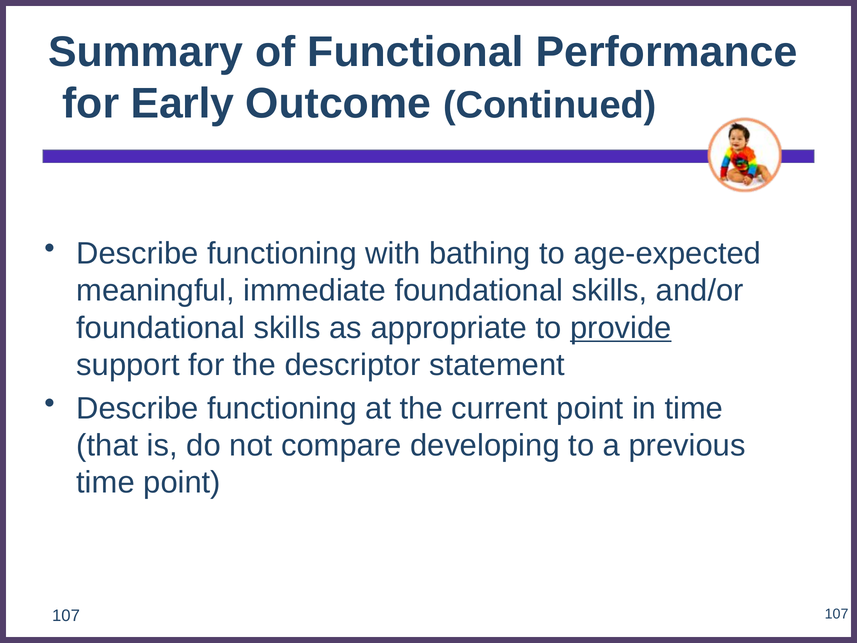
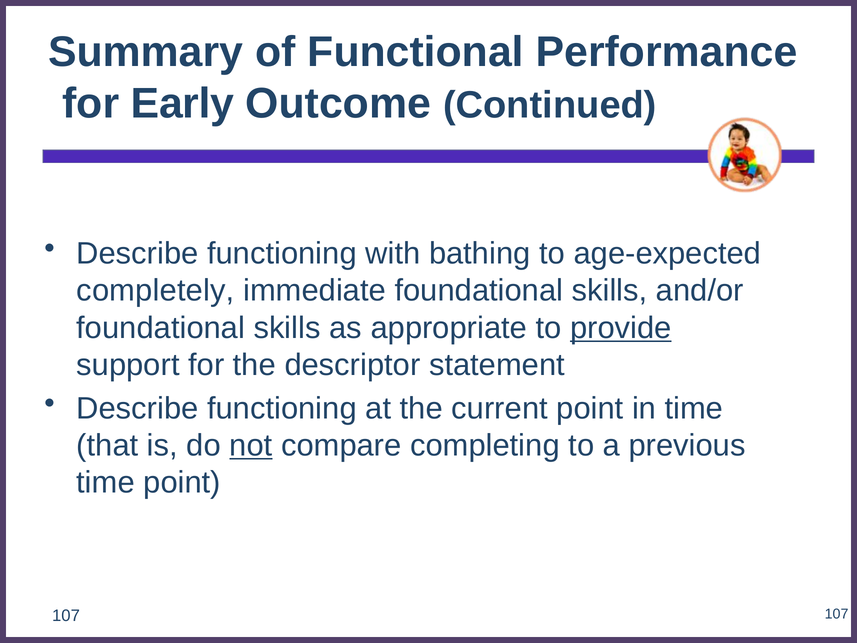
meaningful: meaningful -> completely (155, 291)
not underline: none -> present (251, 445)
developing: developing -> completing (485, 445)
